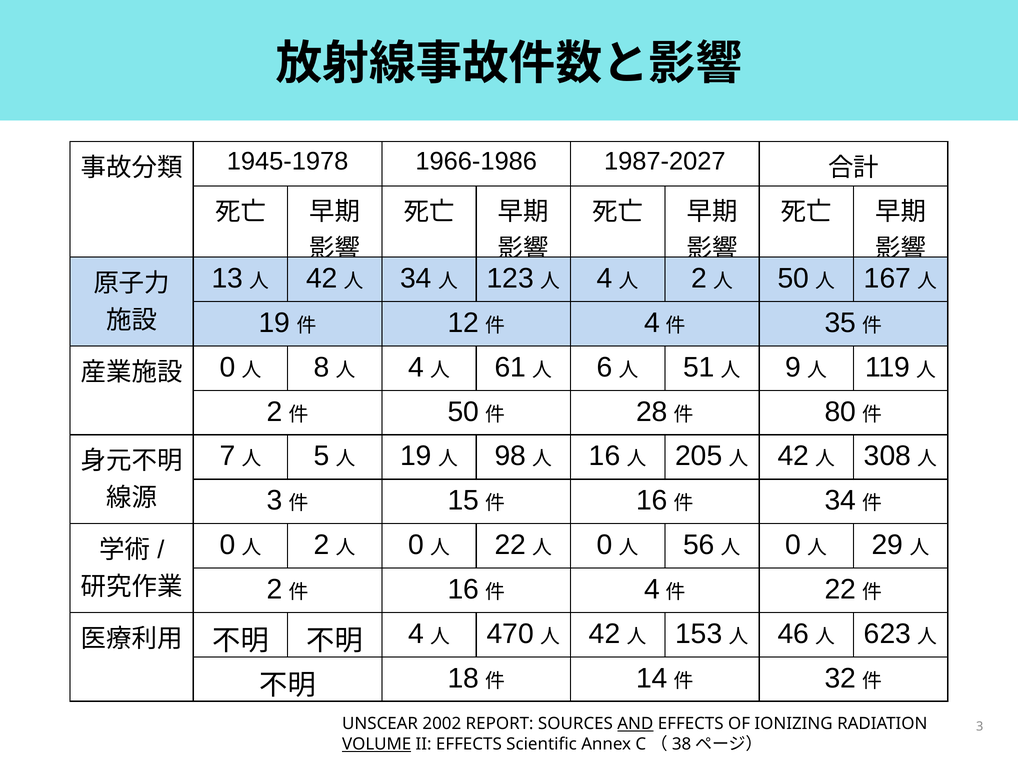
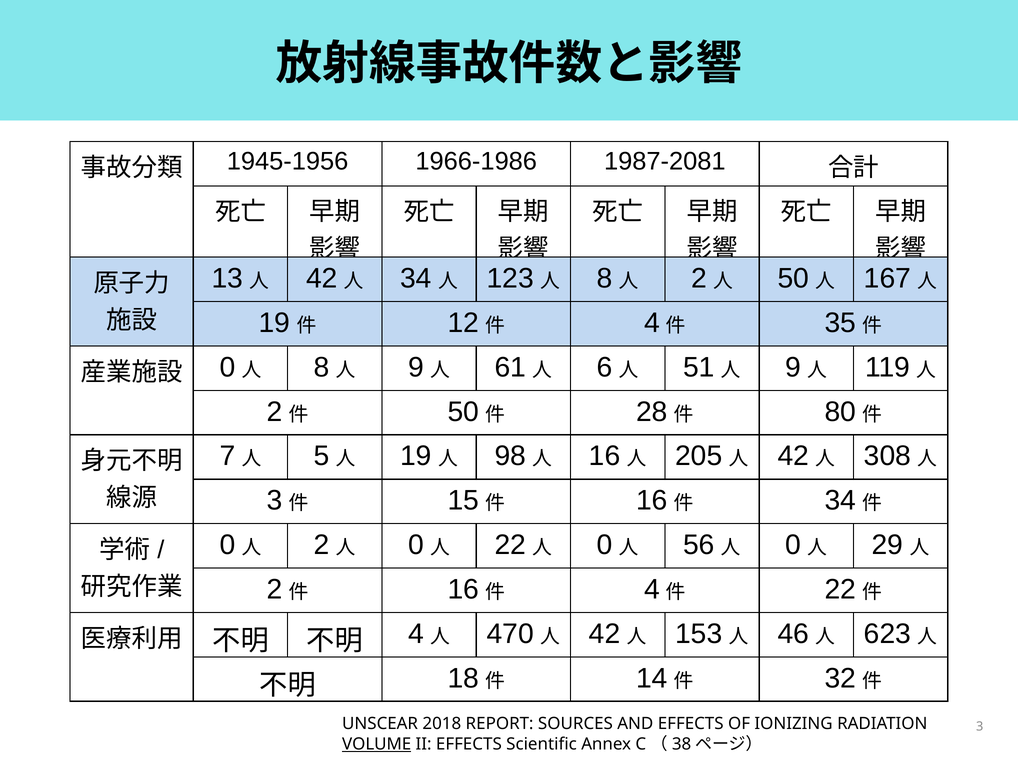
1945-1978: 1945-1978 -> 1945-1956 (288, 161)
1987-2027: 1987-2027 -> 1987-2081 (665, 161)
4: 4 -> 8 (605, 279)
4: 4 -> 9 (416, 368)
2002: 2002 -> 2018 (442, 724)
AND underline: present -> none (635, 724)
